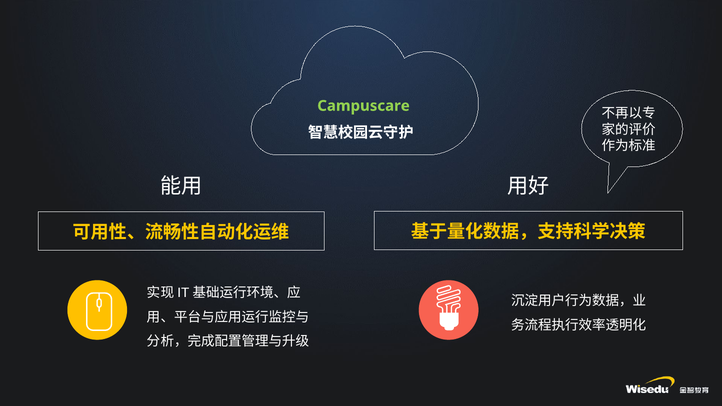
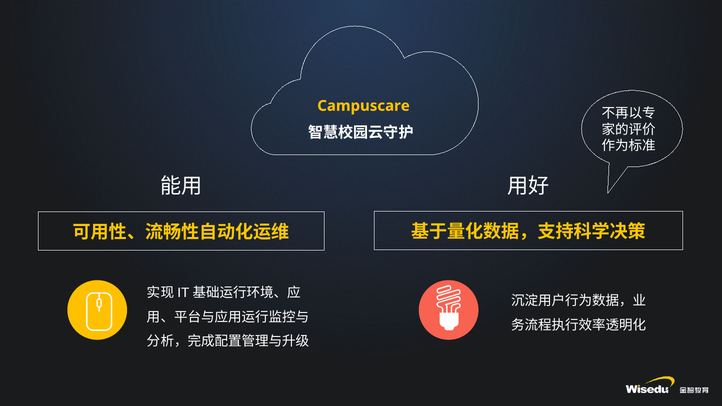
Campuscare colour: light green -> yellow (364, 106)
